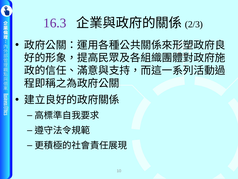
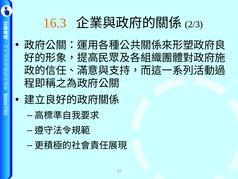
16.3 colour: purple -> orange (55, 23)
